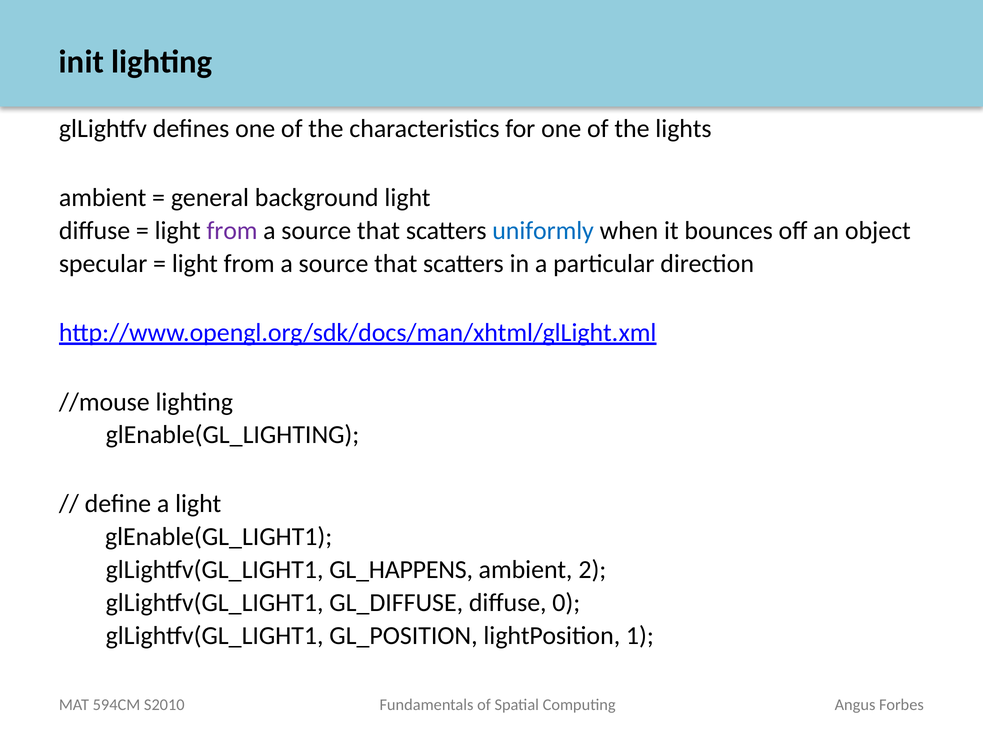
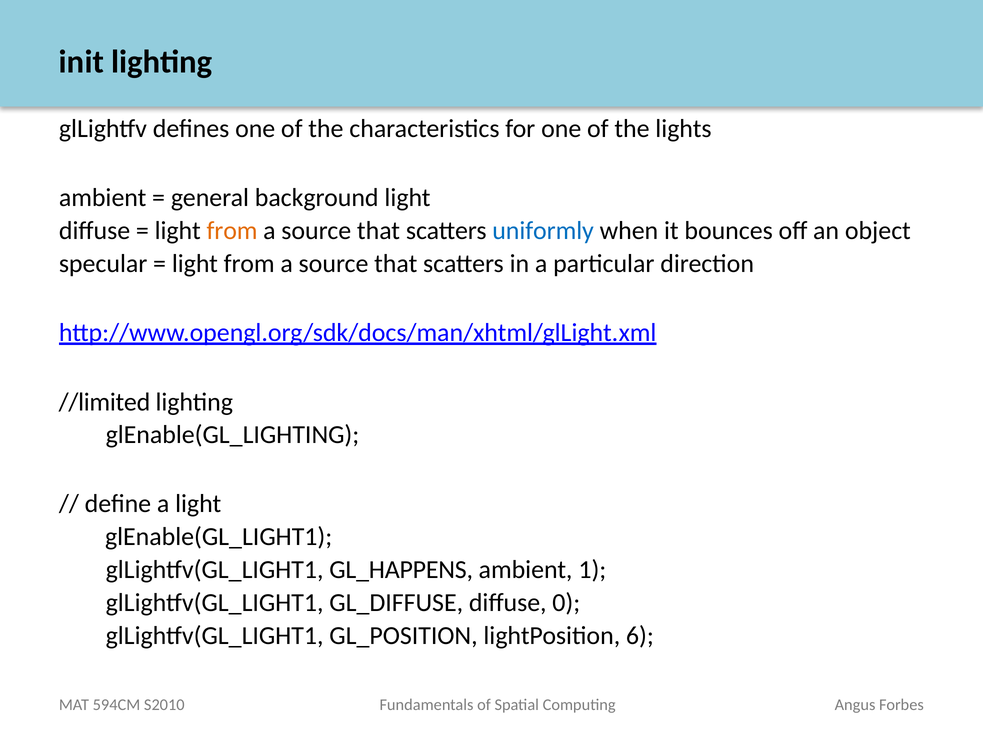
from colour: purple -> orange (232, 231)
//mouse: //mouse -> //limited (104, 402)
2: 2 -> 1 (592, 569)
1: 1 -> 6 (640, 635)
